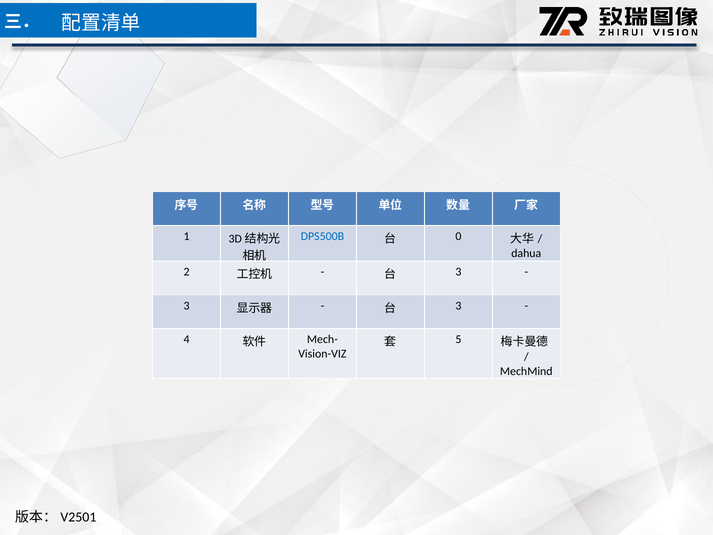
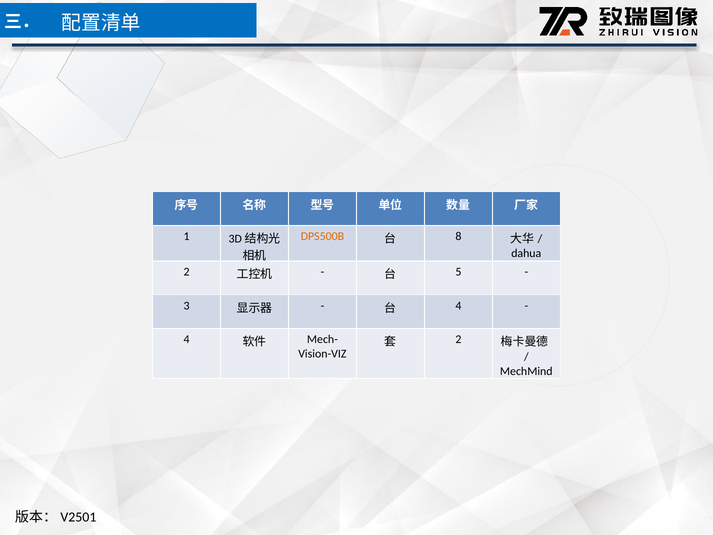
DPS500B colour: blue -> orange (322, 236)
0: 0 -> 8 (458, 236)
3: 3 -> 5 (458, 272)
3: 3 -> 4 (458, 306)
5: 5 -> 2 (458, 339)
